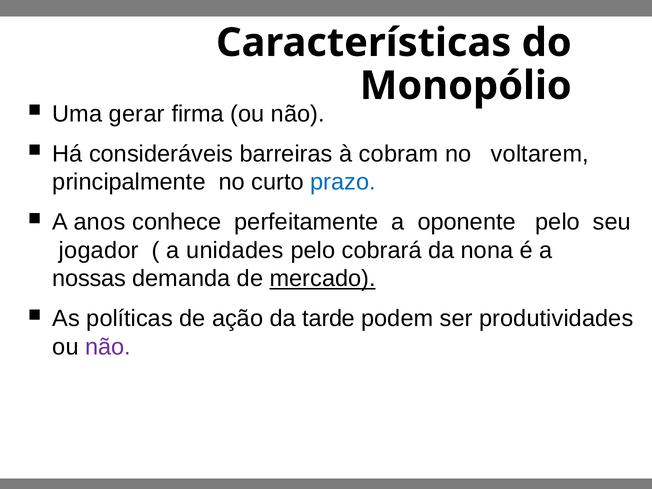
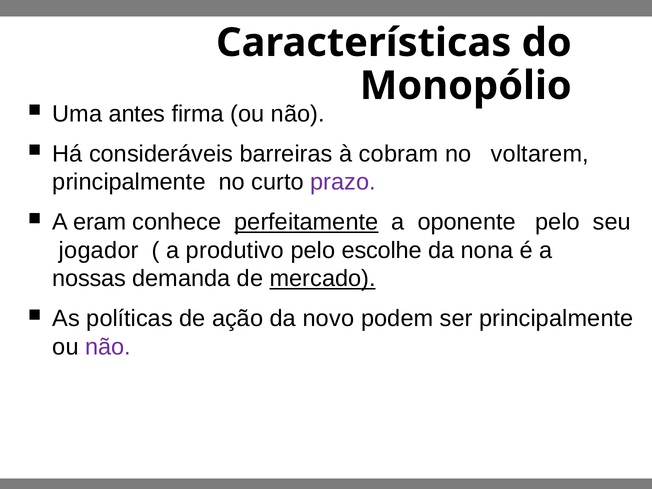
gerar: gerar -> antes (137, 114)
prazo colour: blue -> purple (343, 182)
anos: anos -> eram (100, 222)
perfeitamente underline: none -> present (306, 222)
unidades: unidades -> produtivo (235, 250)
cobrará: cobrará -> escolhe (382, 250)
tarde: tarde -> novo (328, 319)
ser produtividades: produtividades -> principalmente (556, 319)
